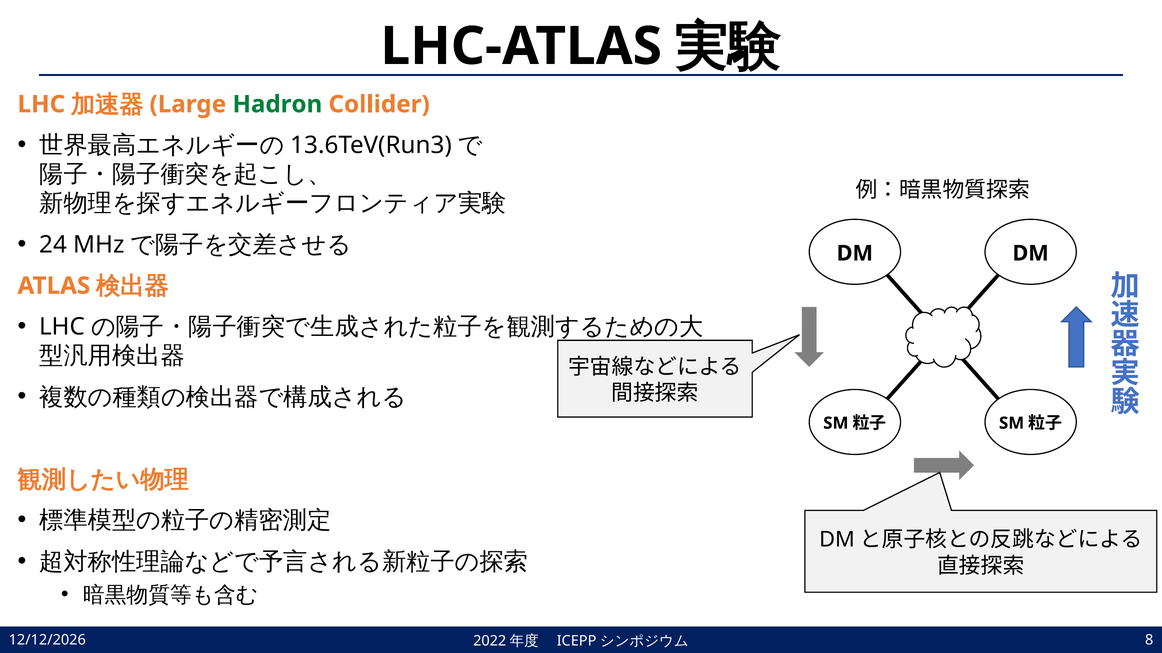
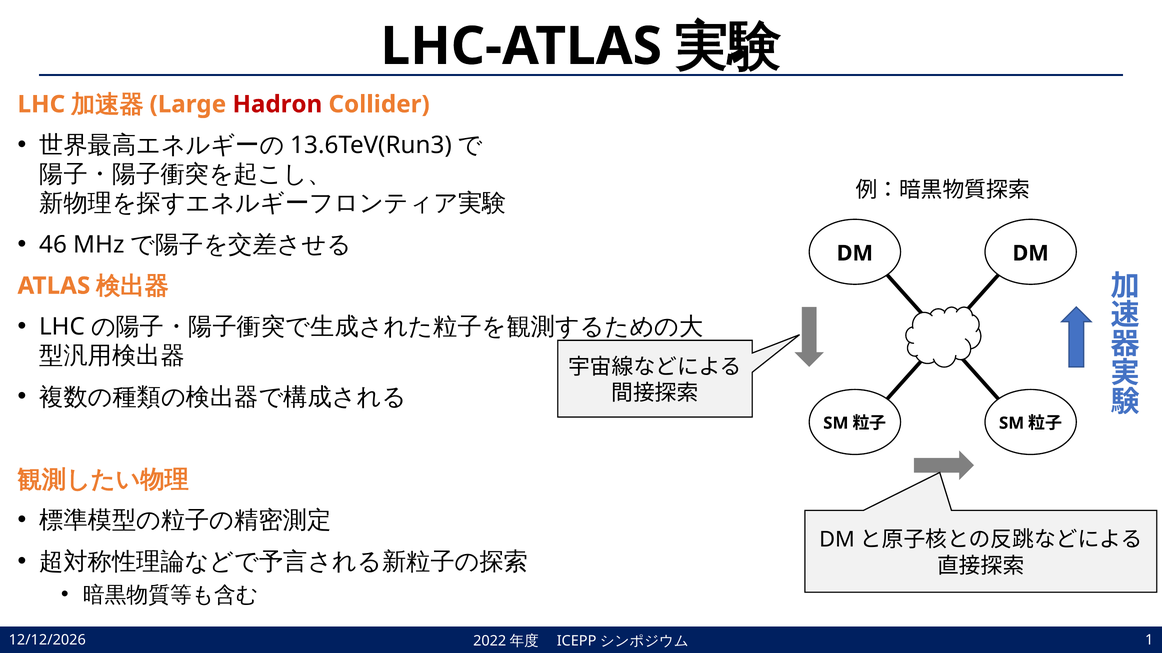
Hadron colour: green -> red (277, 104)
24: 24 -> 46 (53, 245)
8: 8 -> 1 (1149, 640)
